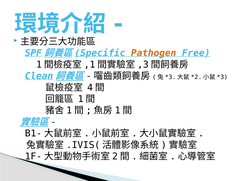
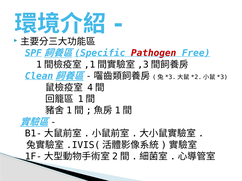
Pathogen colour: orange -> red (154, 53)
